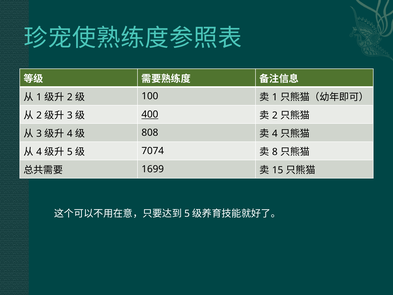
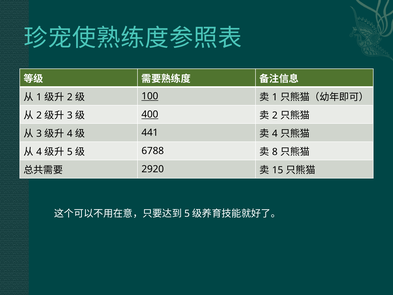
100 underline: none -> present (150, 96)
808: 808 -> 441 (150, 133)
7074: 7074 -> 6788 (153, 151)
1699: 1699 -> 2920 (153, 169)
